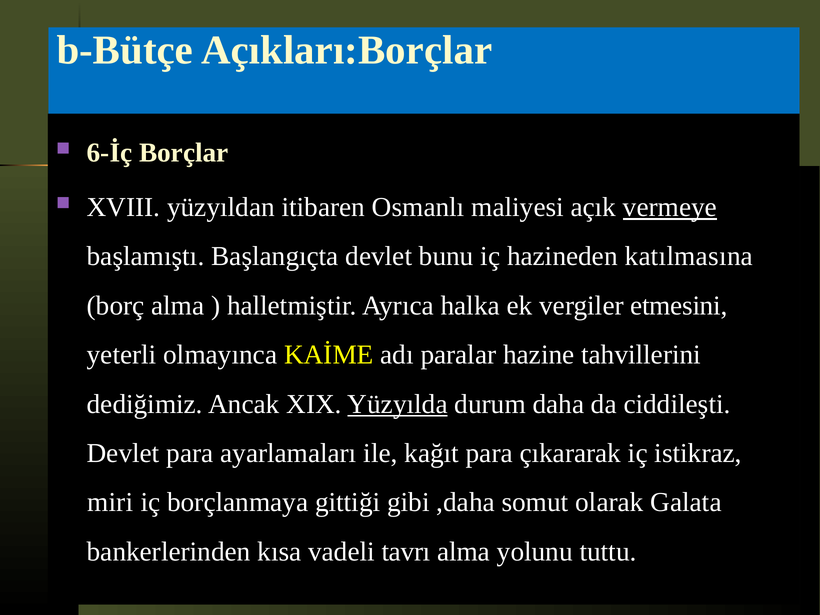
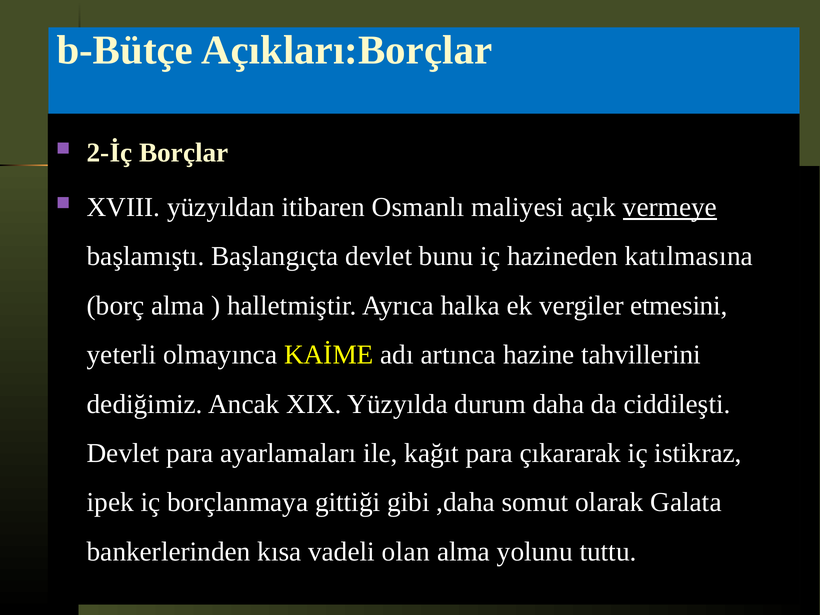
6-İç: 6-İç -> 2-İç (110, 153)
paralar: paralar -> artınca (458, 355)
Yüzyılda underline: present -> none (398, 404)
miri: miri -> ipek (110, 502)
tavrı: tavrı -> olan (406, 552)
